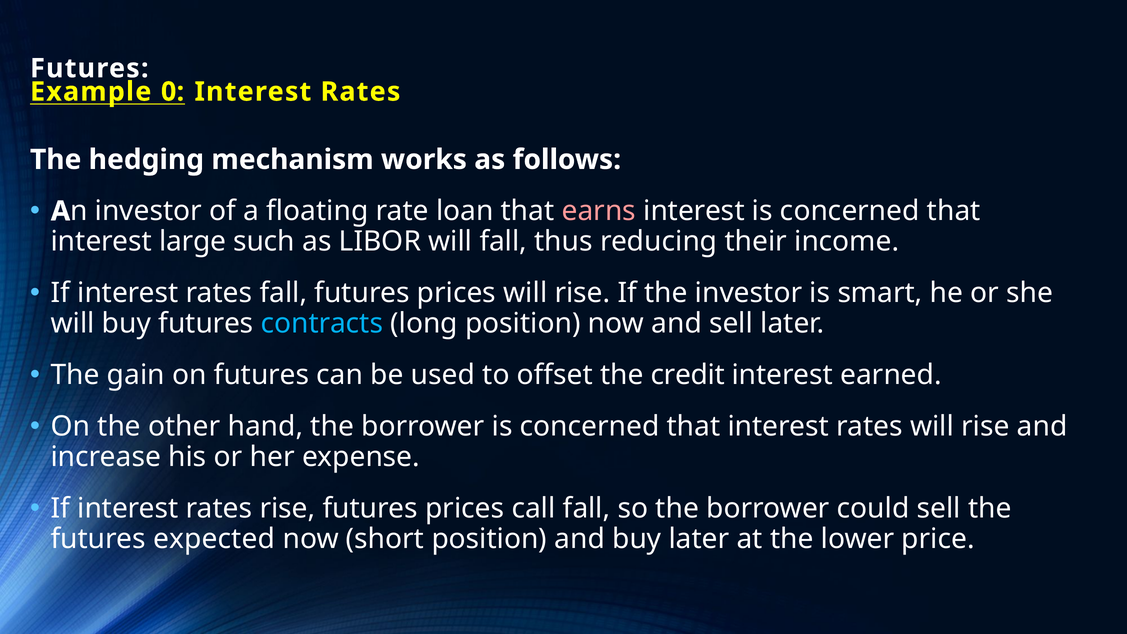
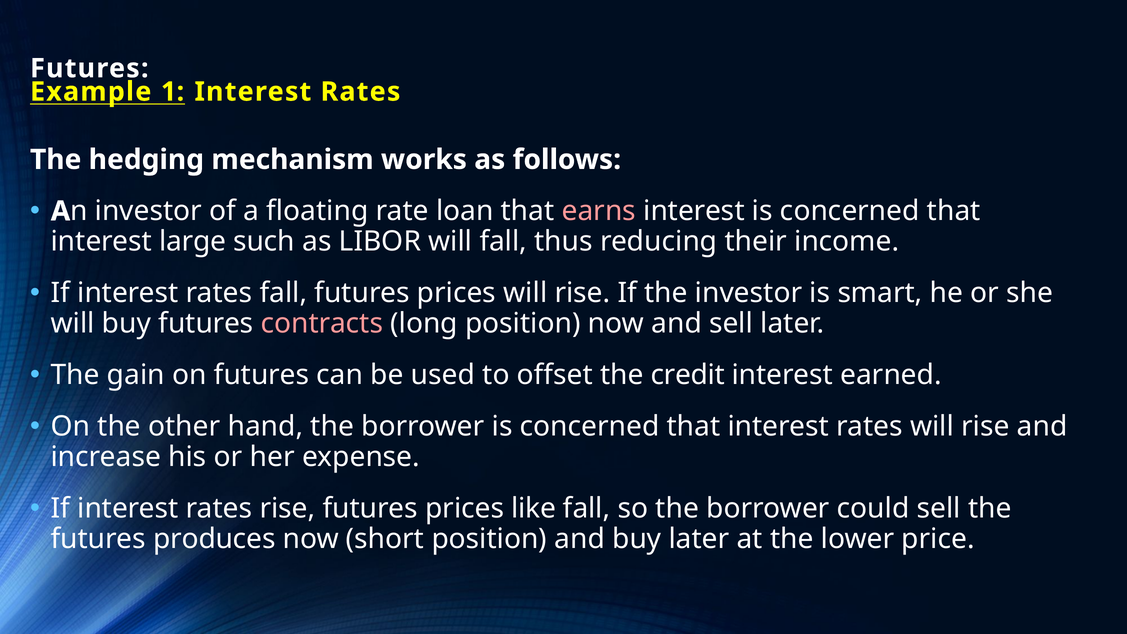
0: 0 -> 1 (173, 92)
contracts colour: light blue -> pink (322, 324)
call: call -> like (534, 509)
expected: expected -> produces (214, 539)
